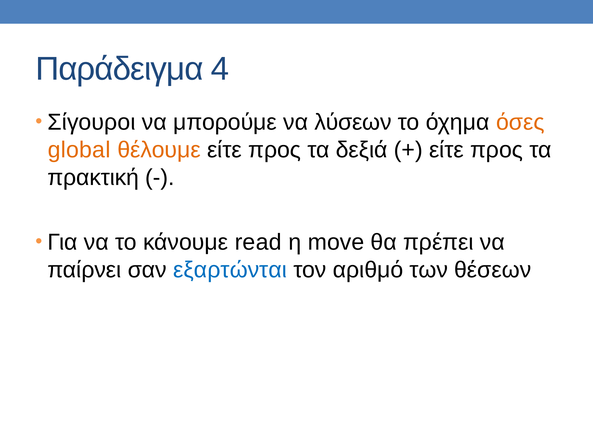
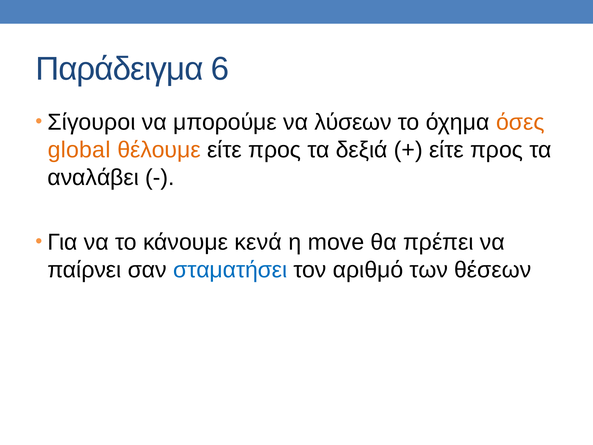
4: 4 -> 6 (220, 69)
πρακτική: πρακτική -> αναλάβει (93, 178)
read: read -> κενά (258, 242)
εξαρτώνται: εξαρτώνται -> σταματήσει (230, 270)
